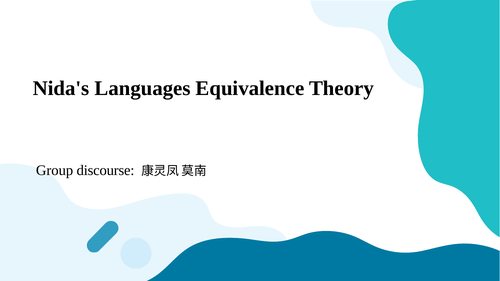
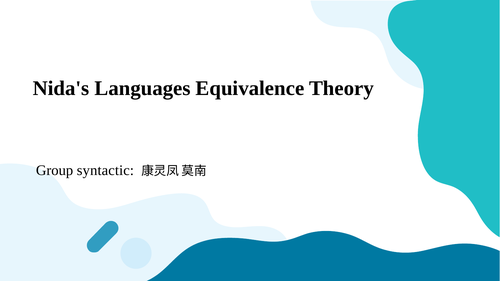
discourse: discourse -> syntactic (105, 171)
